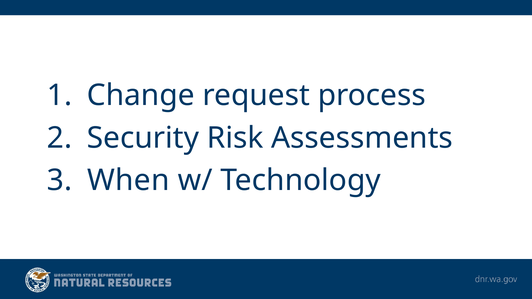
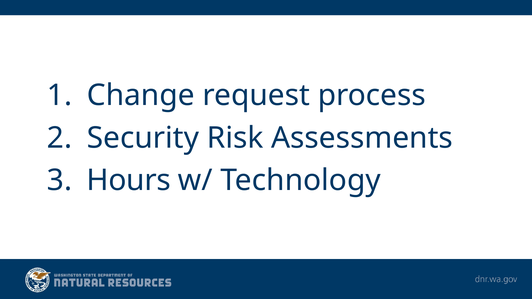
When: When -> Hours (129, 181)
